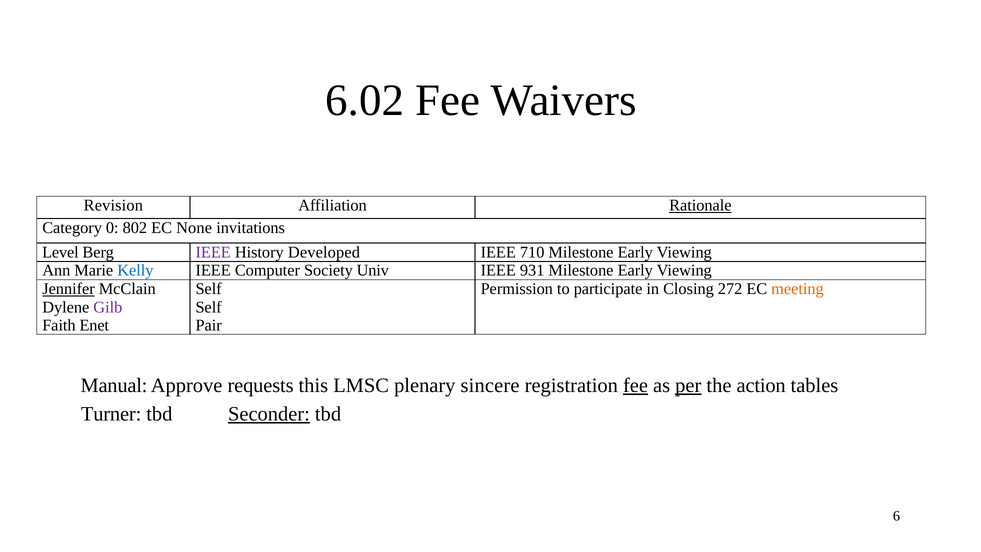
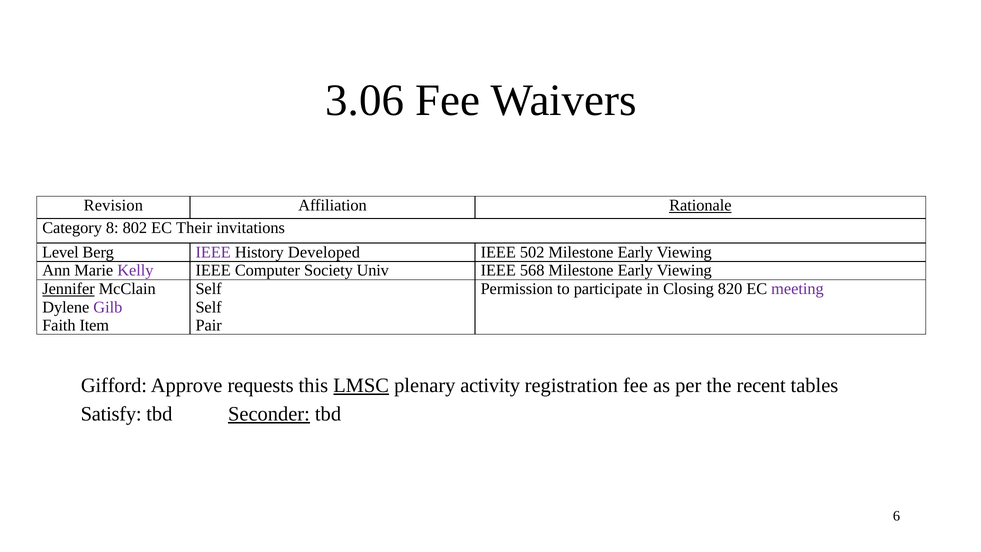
6.02: 6.02 -> 3.06 (365, 100)
0: 0 -> 8 (112, 228)
None: None -> Their (194, 228)
710: 710 -> 502 (532, 252)
Kelly colour: blue -> purple (135, 270)
931: 931 -> 568 (532, 270)
272: 272 -> 820 (730, 289)
meeting colour: orange -> purple (797, 289)
Enet: Enet -> Item (94, 325)
Manual: Manual -> Gifford (114, 385)
LMSC underline: none -> present (361, 385)
sincere: sincere -> activity (490, 385)
fee underline: present -> none (636, 385)
per underline: present -> none (688, 385)
action: action -> recent (761, 385)
Turner: Turner -> Satisfy (111, 414)
